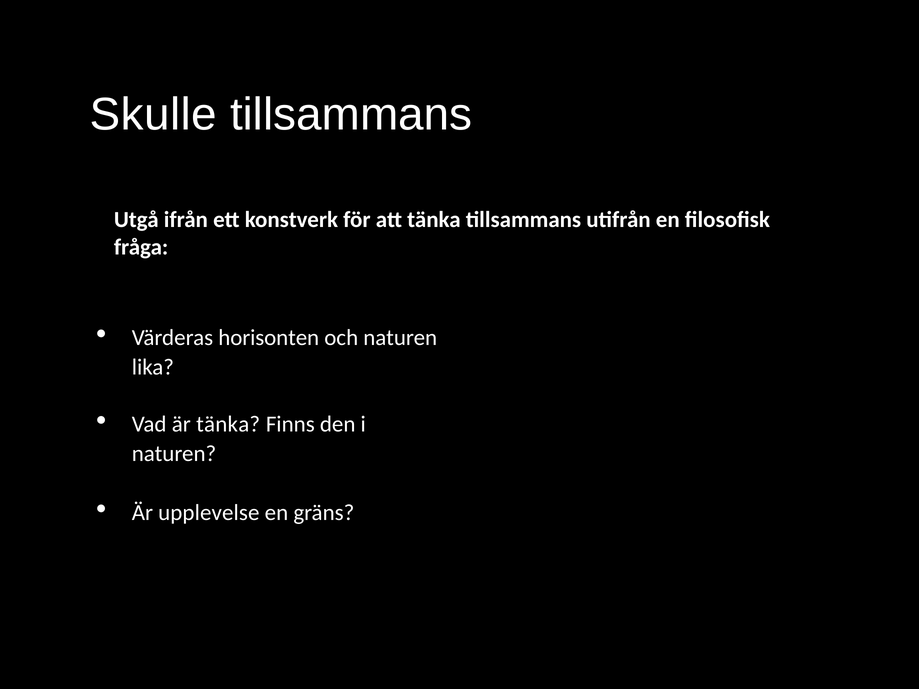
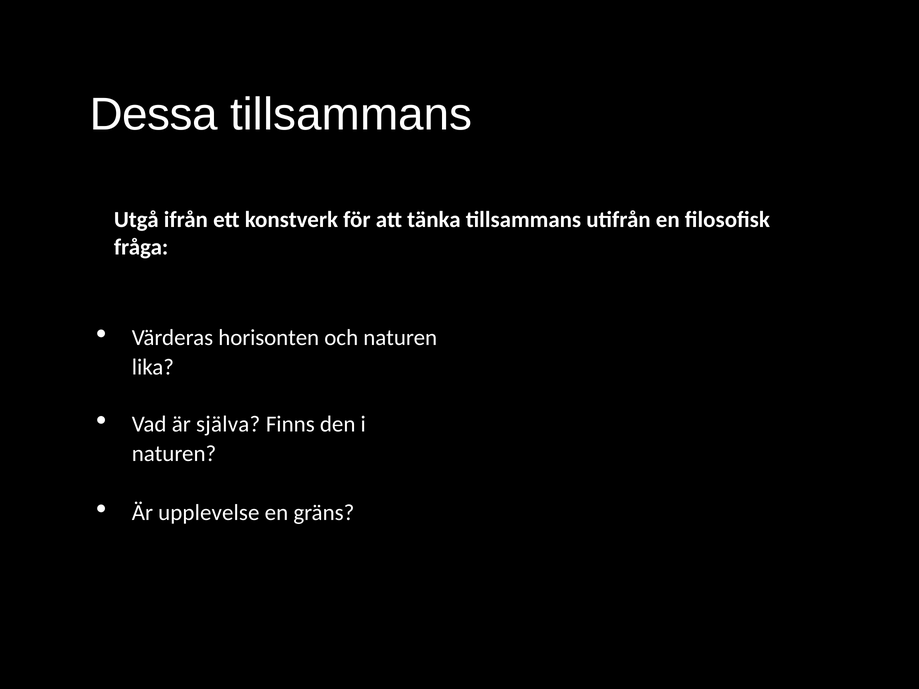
Skulle: Skulle -> Dessa (154, 115)
är tänka: tänka -> själva (228, 425)
